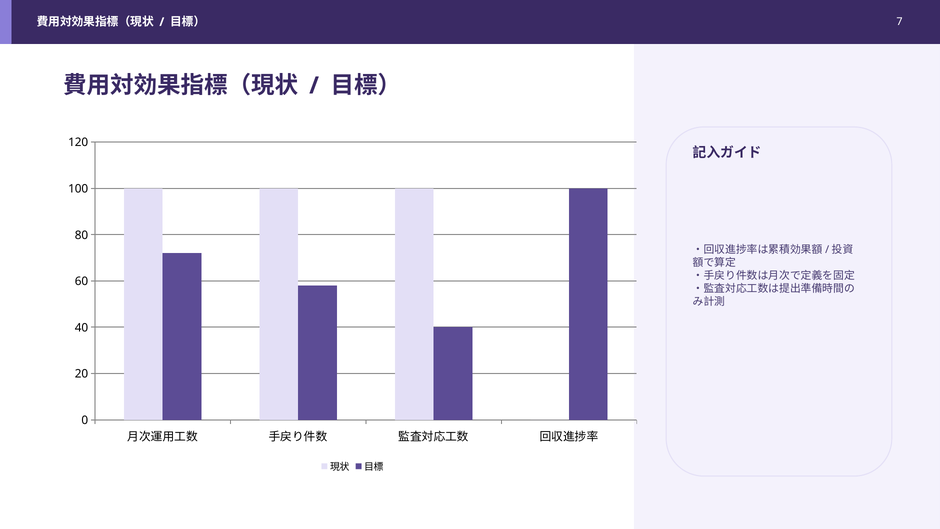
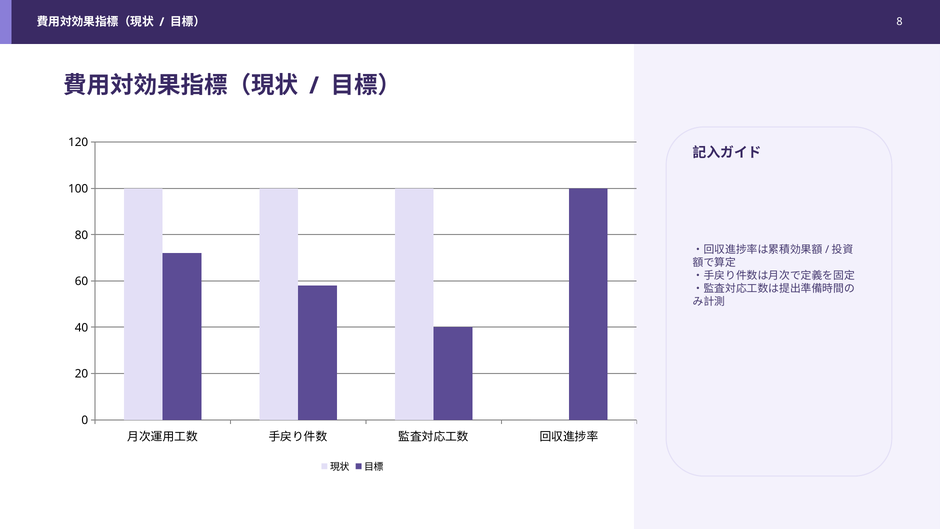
7: 7 -> 8 (899, 22)
